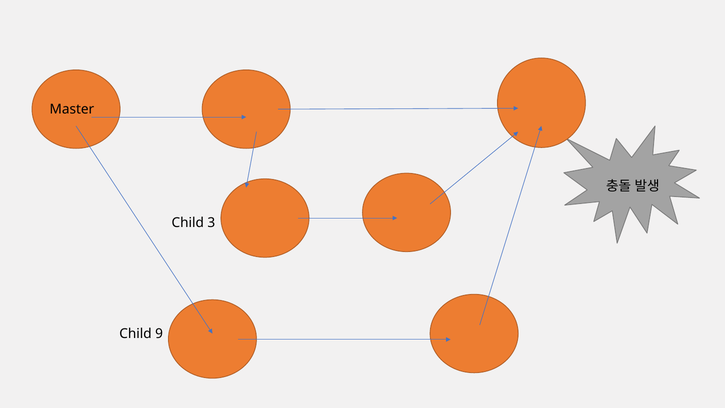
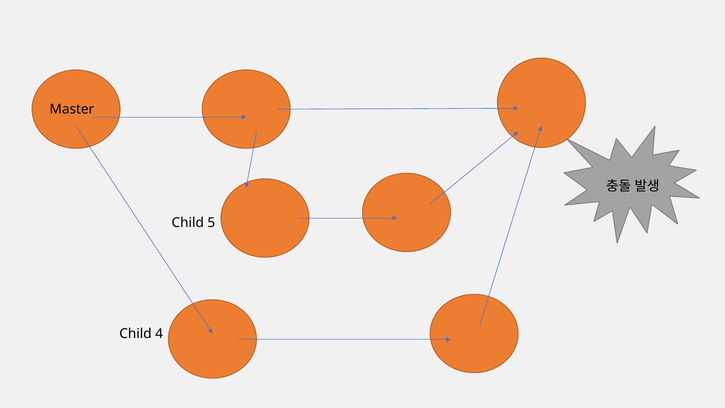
3: 3 -> 5 (211, 222)
9: 9 -> 4 (159, 334)
